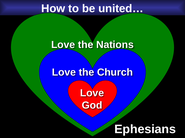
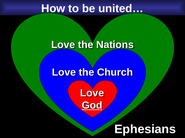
God underline: none -> present (92, 106)
